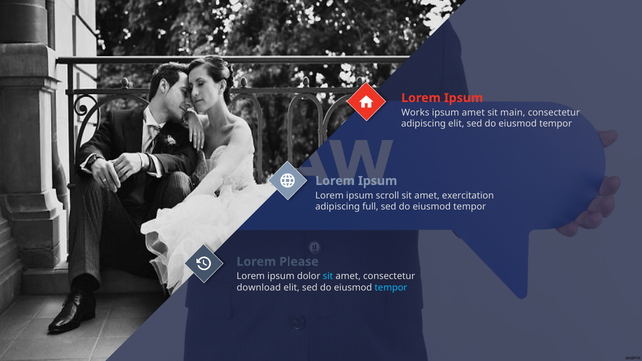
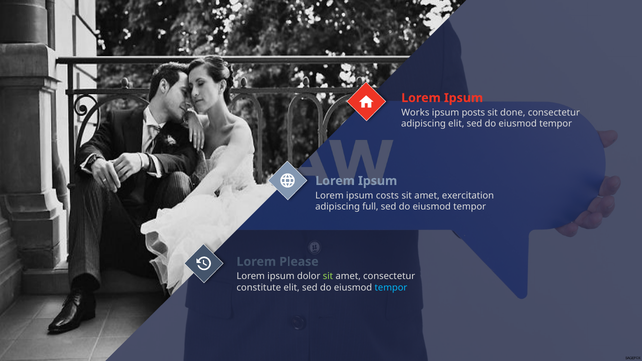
ipsum amet: amet -> posts (473, 113)
main: main -> done (513, 113)
scroll: scroll -> costs (387, 196)
sit colour: light blue -> light green (328, 276)
download: download -> constitute (259, 288)
